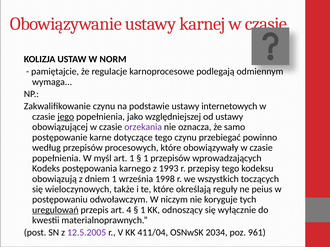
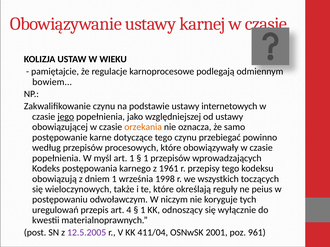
NORM: NORM -> WIEKU (113, 59)
wymaga: wymaga -> bowiem (52, 82)
orzekania colour: purple -> orange (143, 127)
1993: 1993 -> 1961 (169, 169)
uregulowań underline: present -> none (55, 210)
2034: 2034 -> 2001 (217, 233)
